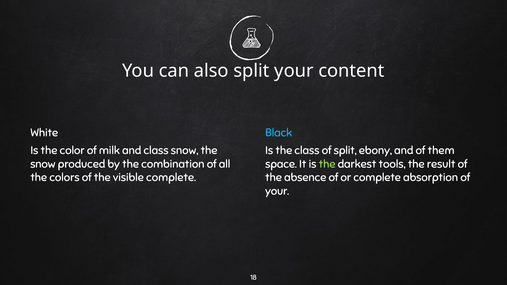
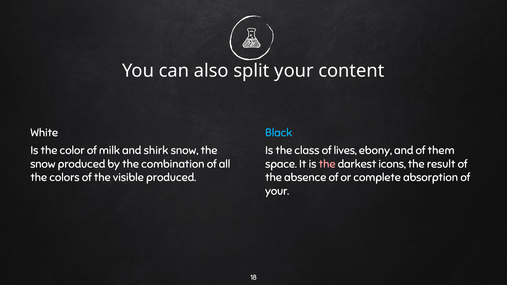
and class: class -> shirk (156, 151)
of split: split -> lives (345, 151)
the colour: light green -> pink (327, 164)
tools: tools -> icons (392, 164)
visible complete: complete -> produced (171, 178)
